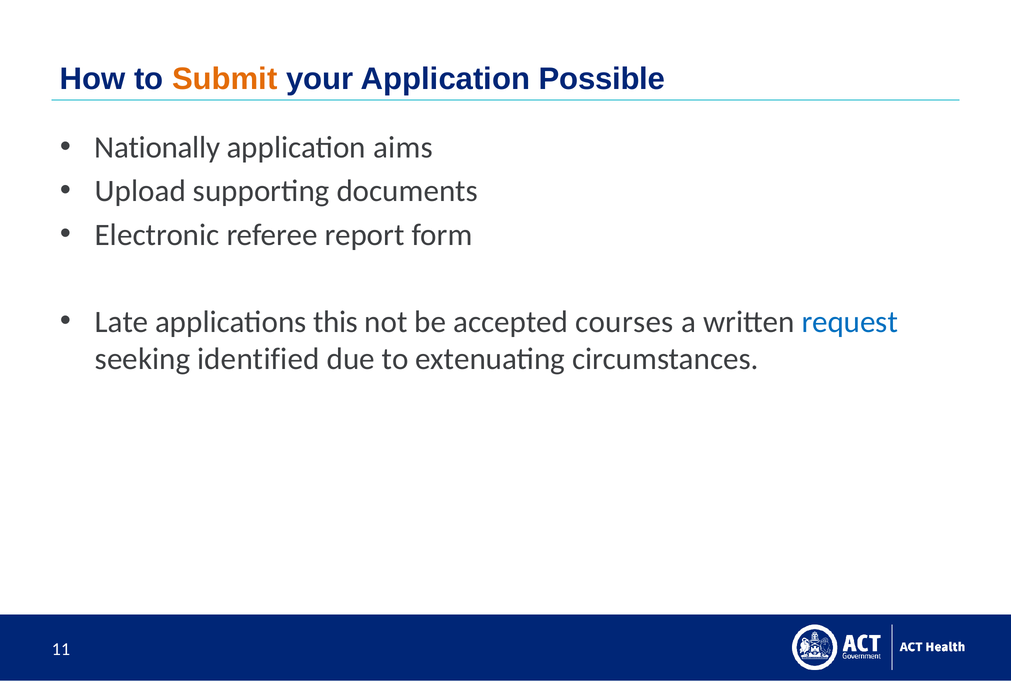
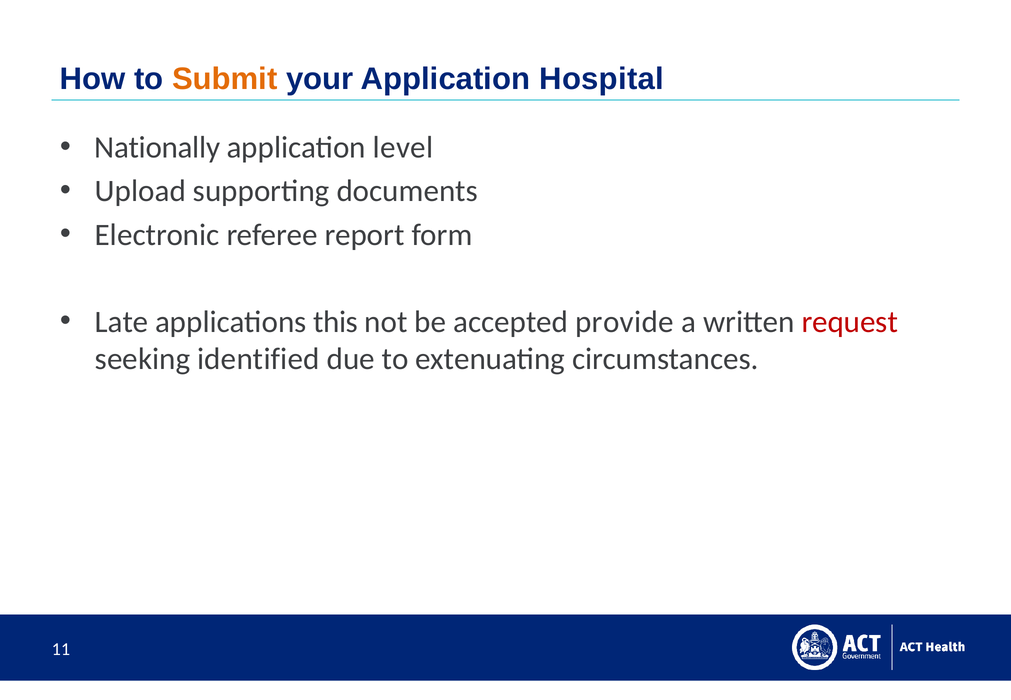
Possible: Possible -> Hospital (602, 79)
aims: aims -> level (403, 148)
courses: courses -> provide (624, 322)
request colour: blue -> red (850, 322)
